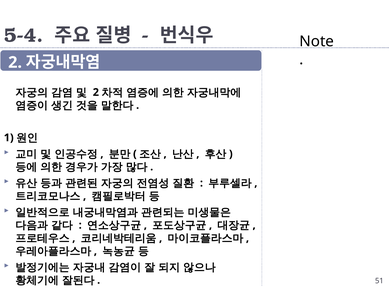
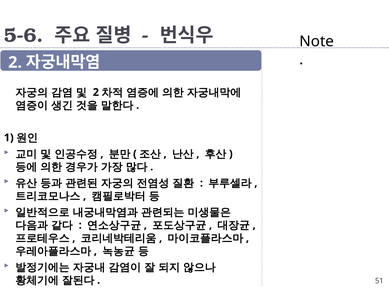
5-4: 5-4 -> 5-6 (23, 36)
